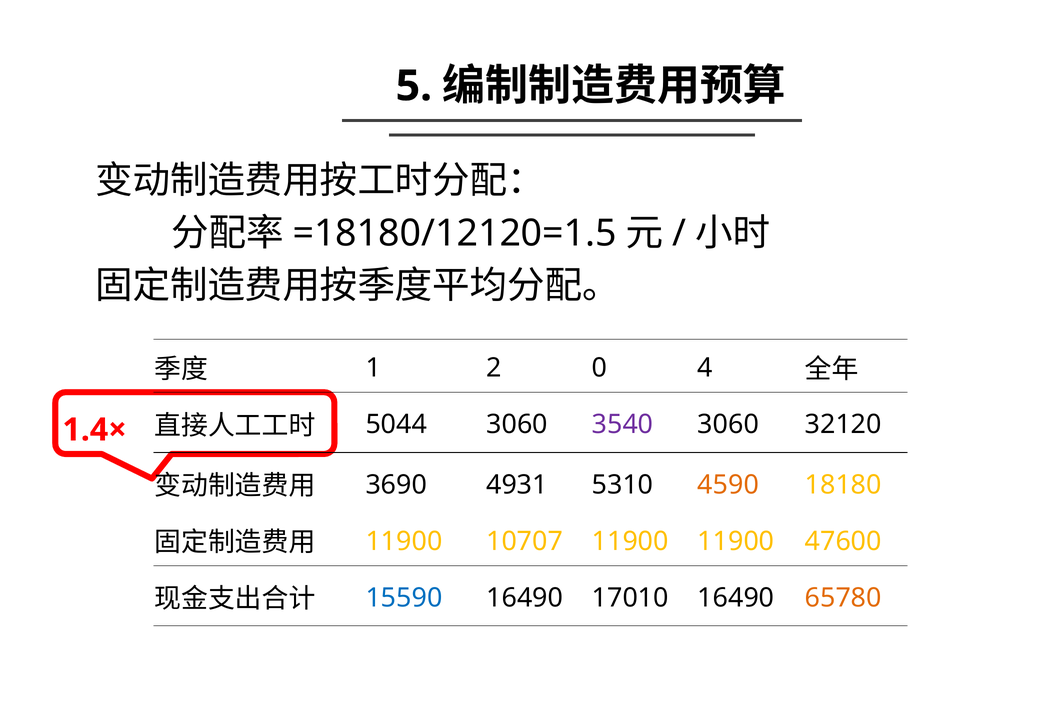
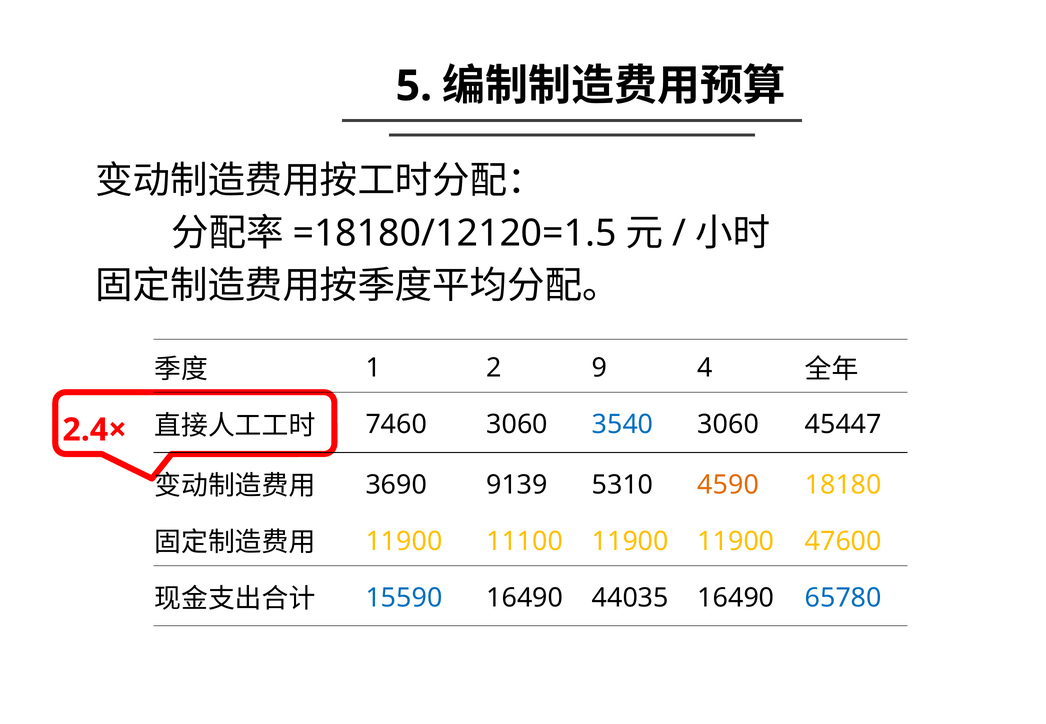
0: 0 -> 9 (600, 368)
5044: 5044 -> 7460 (396, 425)
3540 colour: purple -> blue (623, 425)
32120: 32120 -> 45447 (843, 425)
1.4×: 1.4× -> 2.4× (95, 430)
4931: 4931 -> 9139 (517, 485)
10707: 10707 -> 11100 (525, 541)
17010: 17010 -> 44035 (630, 598)
65780 colour: orange -> blue (843, 598)
